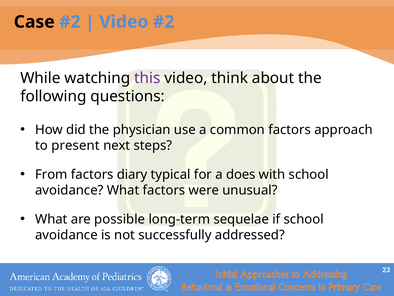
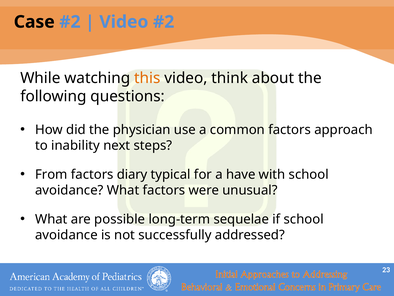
this colour: purple -> orange (147, 78)
present: present -> inability (76, 145)
does: does -> have (241, 174)
